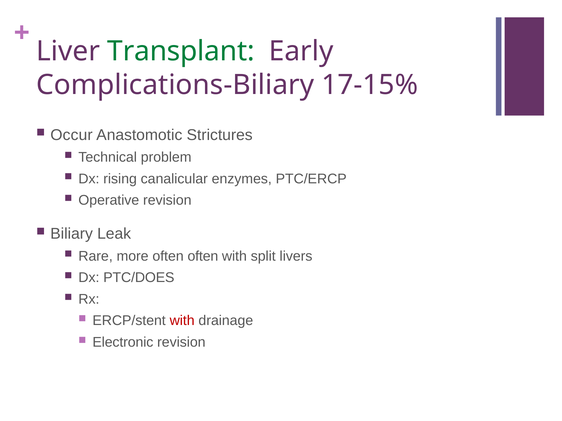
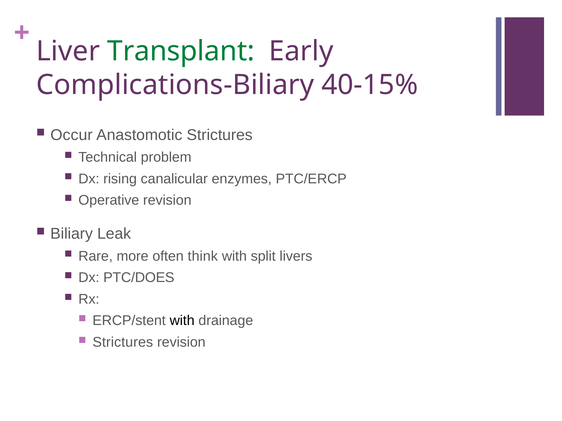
17-15%: 17-15% -> 40-15% (370, 85)
often often: often -> think (203, 256)
with colour: red -> black (182, 321)
Electronic: Electronic -> Strictures (123, 343)
